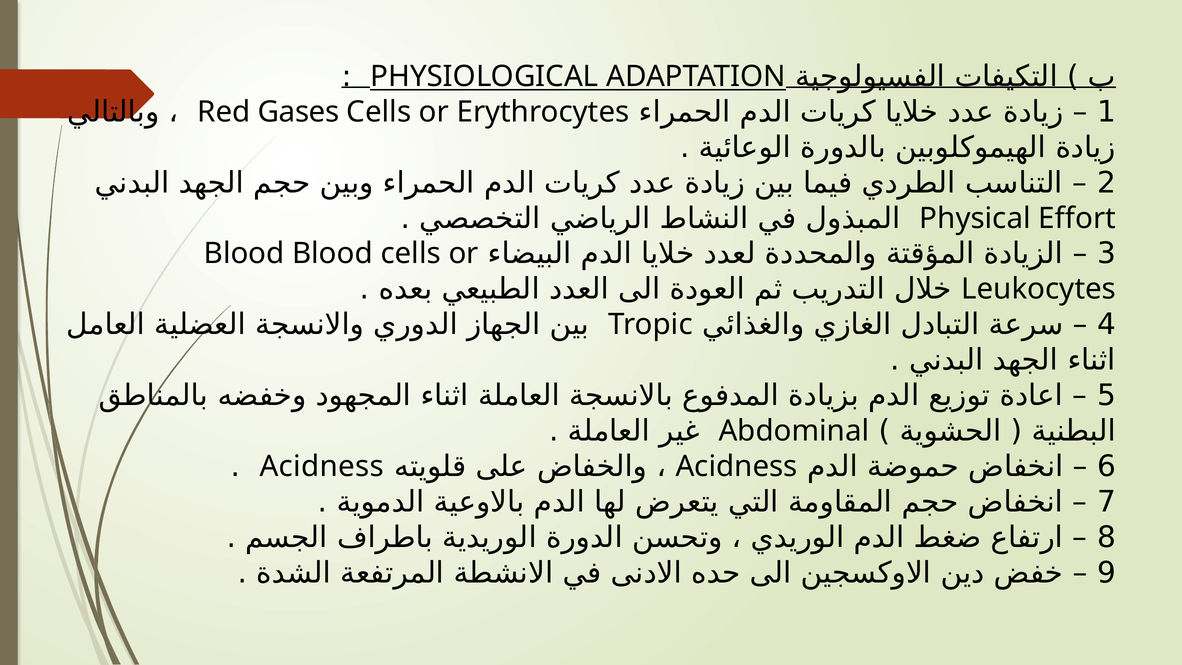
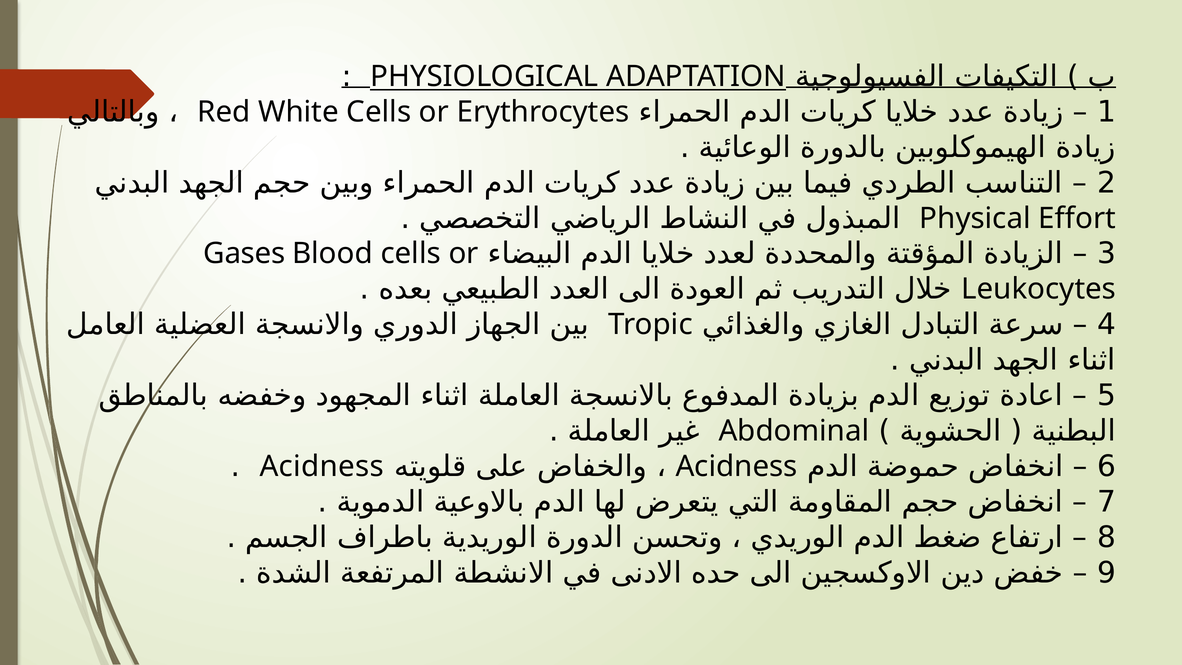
Gases: Gases -> White (298, 112)
Blood: Blood -> Gases (244, 254)
